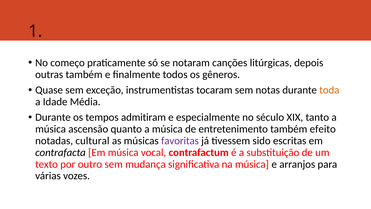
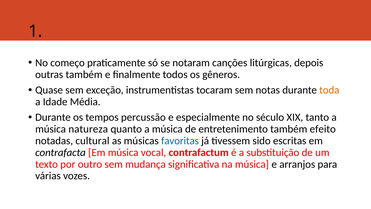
admitiram: admitiram -> percussão (143, 117)
ascensão: ascensão -> natureza (88, 129)
favoritas colour: purple -> blue (180, 141)
